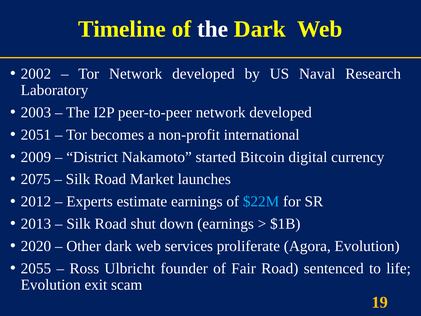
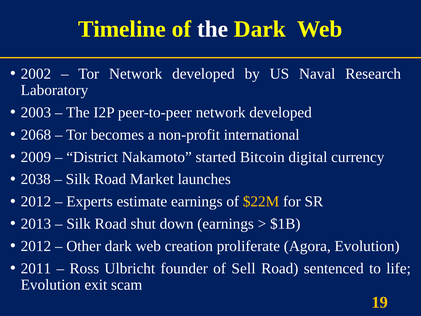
2051: 2051 -> 2068 (36, 135)
2075: 2075 -> 2038 (36, 179)
$22M colour: light blue -> yellow (261, 201)
2020: 2020 -> 2012 (36, 246)
services: services -> creation (189, 246)
2055: 2055 -> 2011 (36, 268)
Fair: Fair -> Sell (244, 268)
